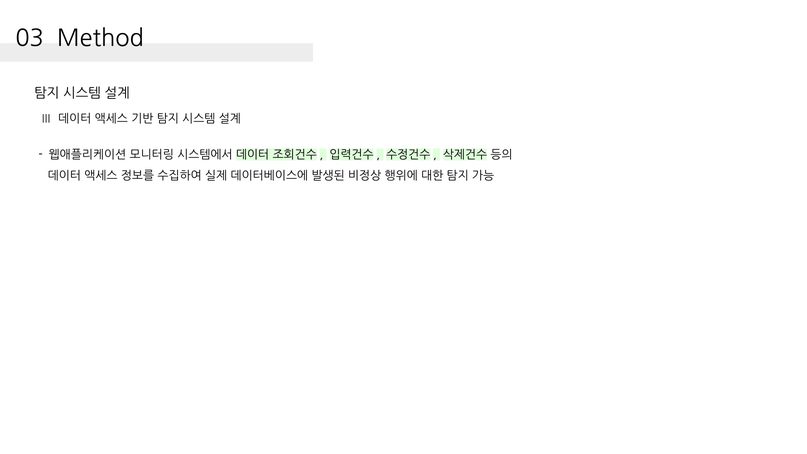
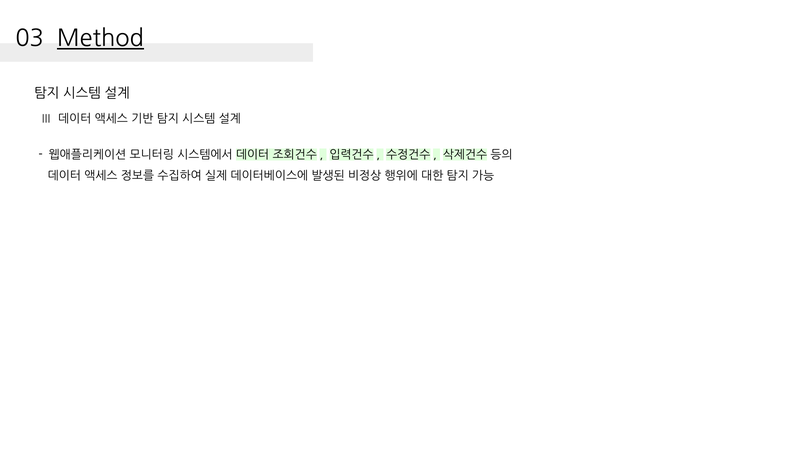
Method underline: none -> present (100, 39)
